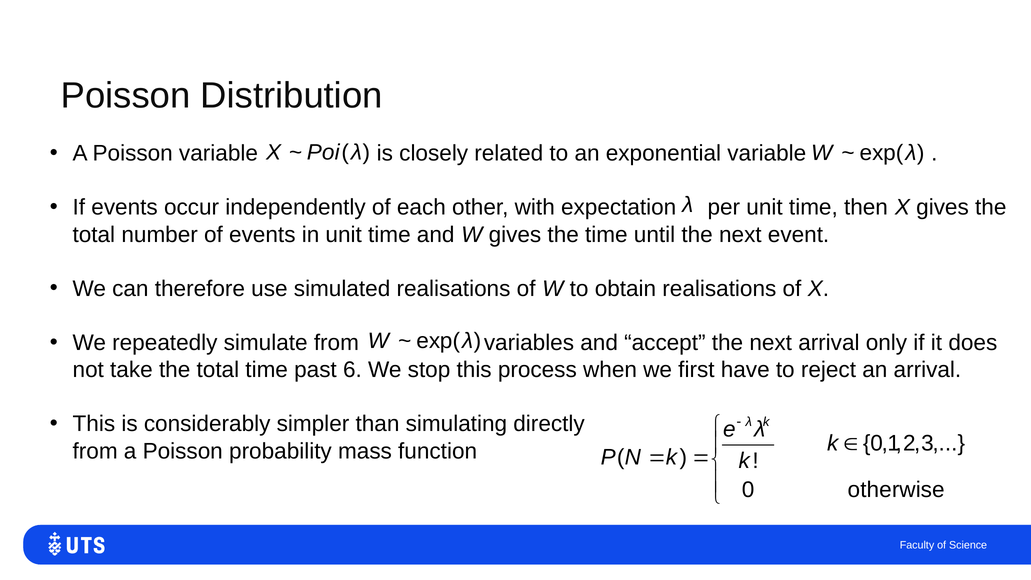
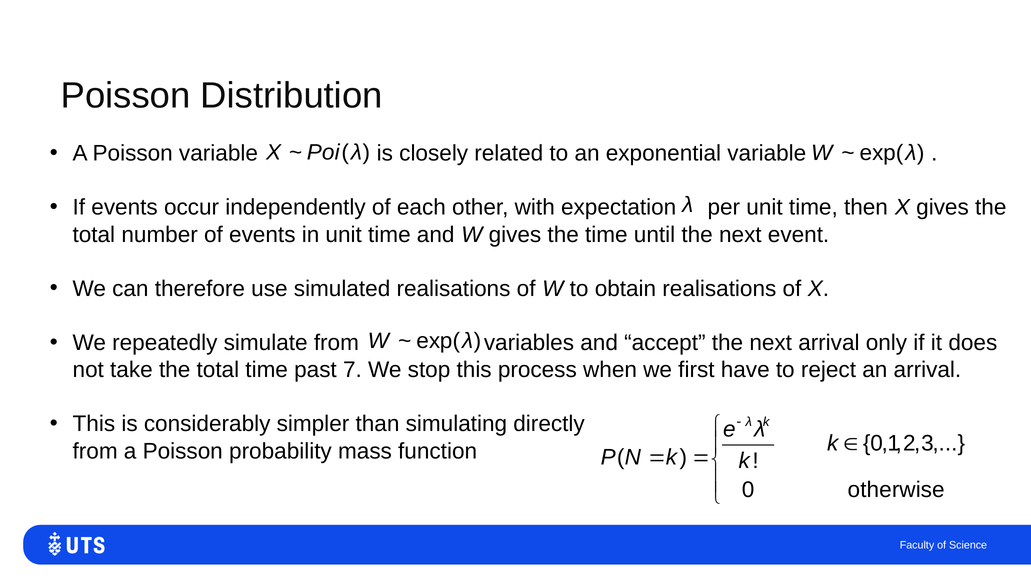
6: 6 -> 7 (352, 370)
